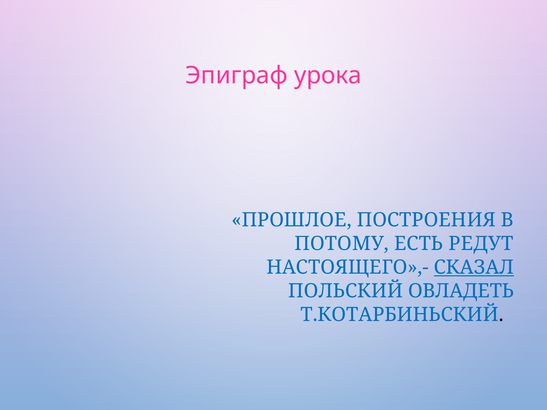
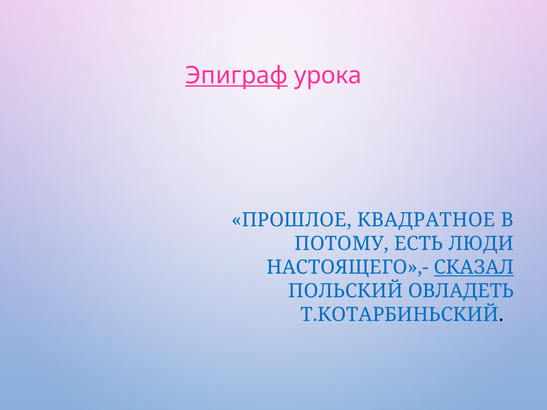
Эпиграф underline: none -> present (236, 76)
ПОСТРОЕНИЯ: ПОСТРОЕНИЯ -> КВАДРАТНОЕ (426, 220)
РЕДУТ: РЕДУТ -> ЛЮДИ (481, 244)
